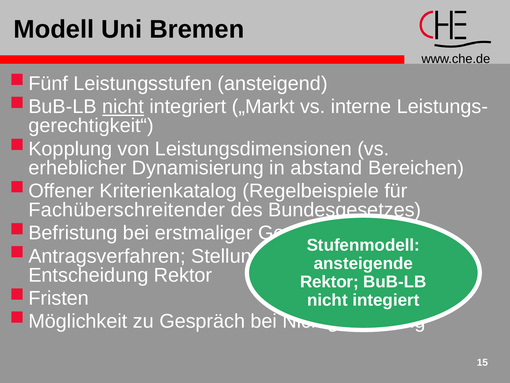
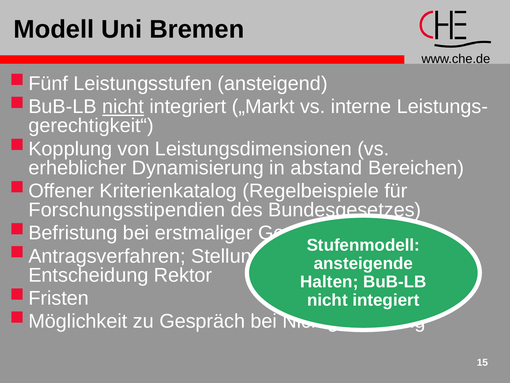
Fachüberschreitender: Fachüberschreitender -> Forschungsstipendien (127, 210)
Rektor: Rektor -> Halten (329, 282)
